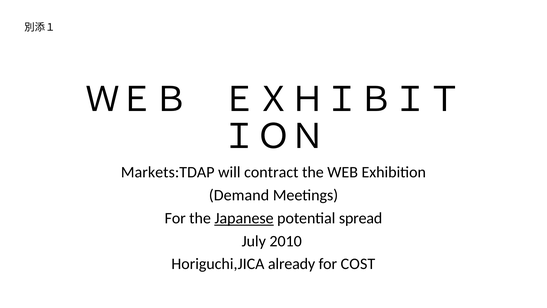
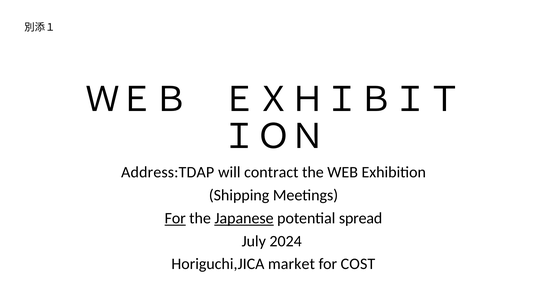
Markets:TDAP: Markets:TDAP -> Address:TDAP (168, 172)
Demand: Demand -> Shipping (239, 195)
For underline: none -> present (175, 218)
2010: 2010 -> 2024 (286, 241)
already: already -> market (291, 264)
